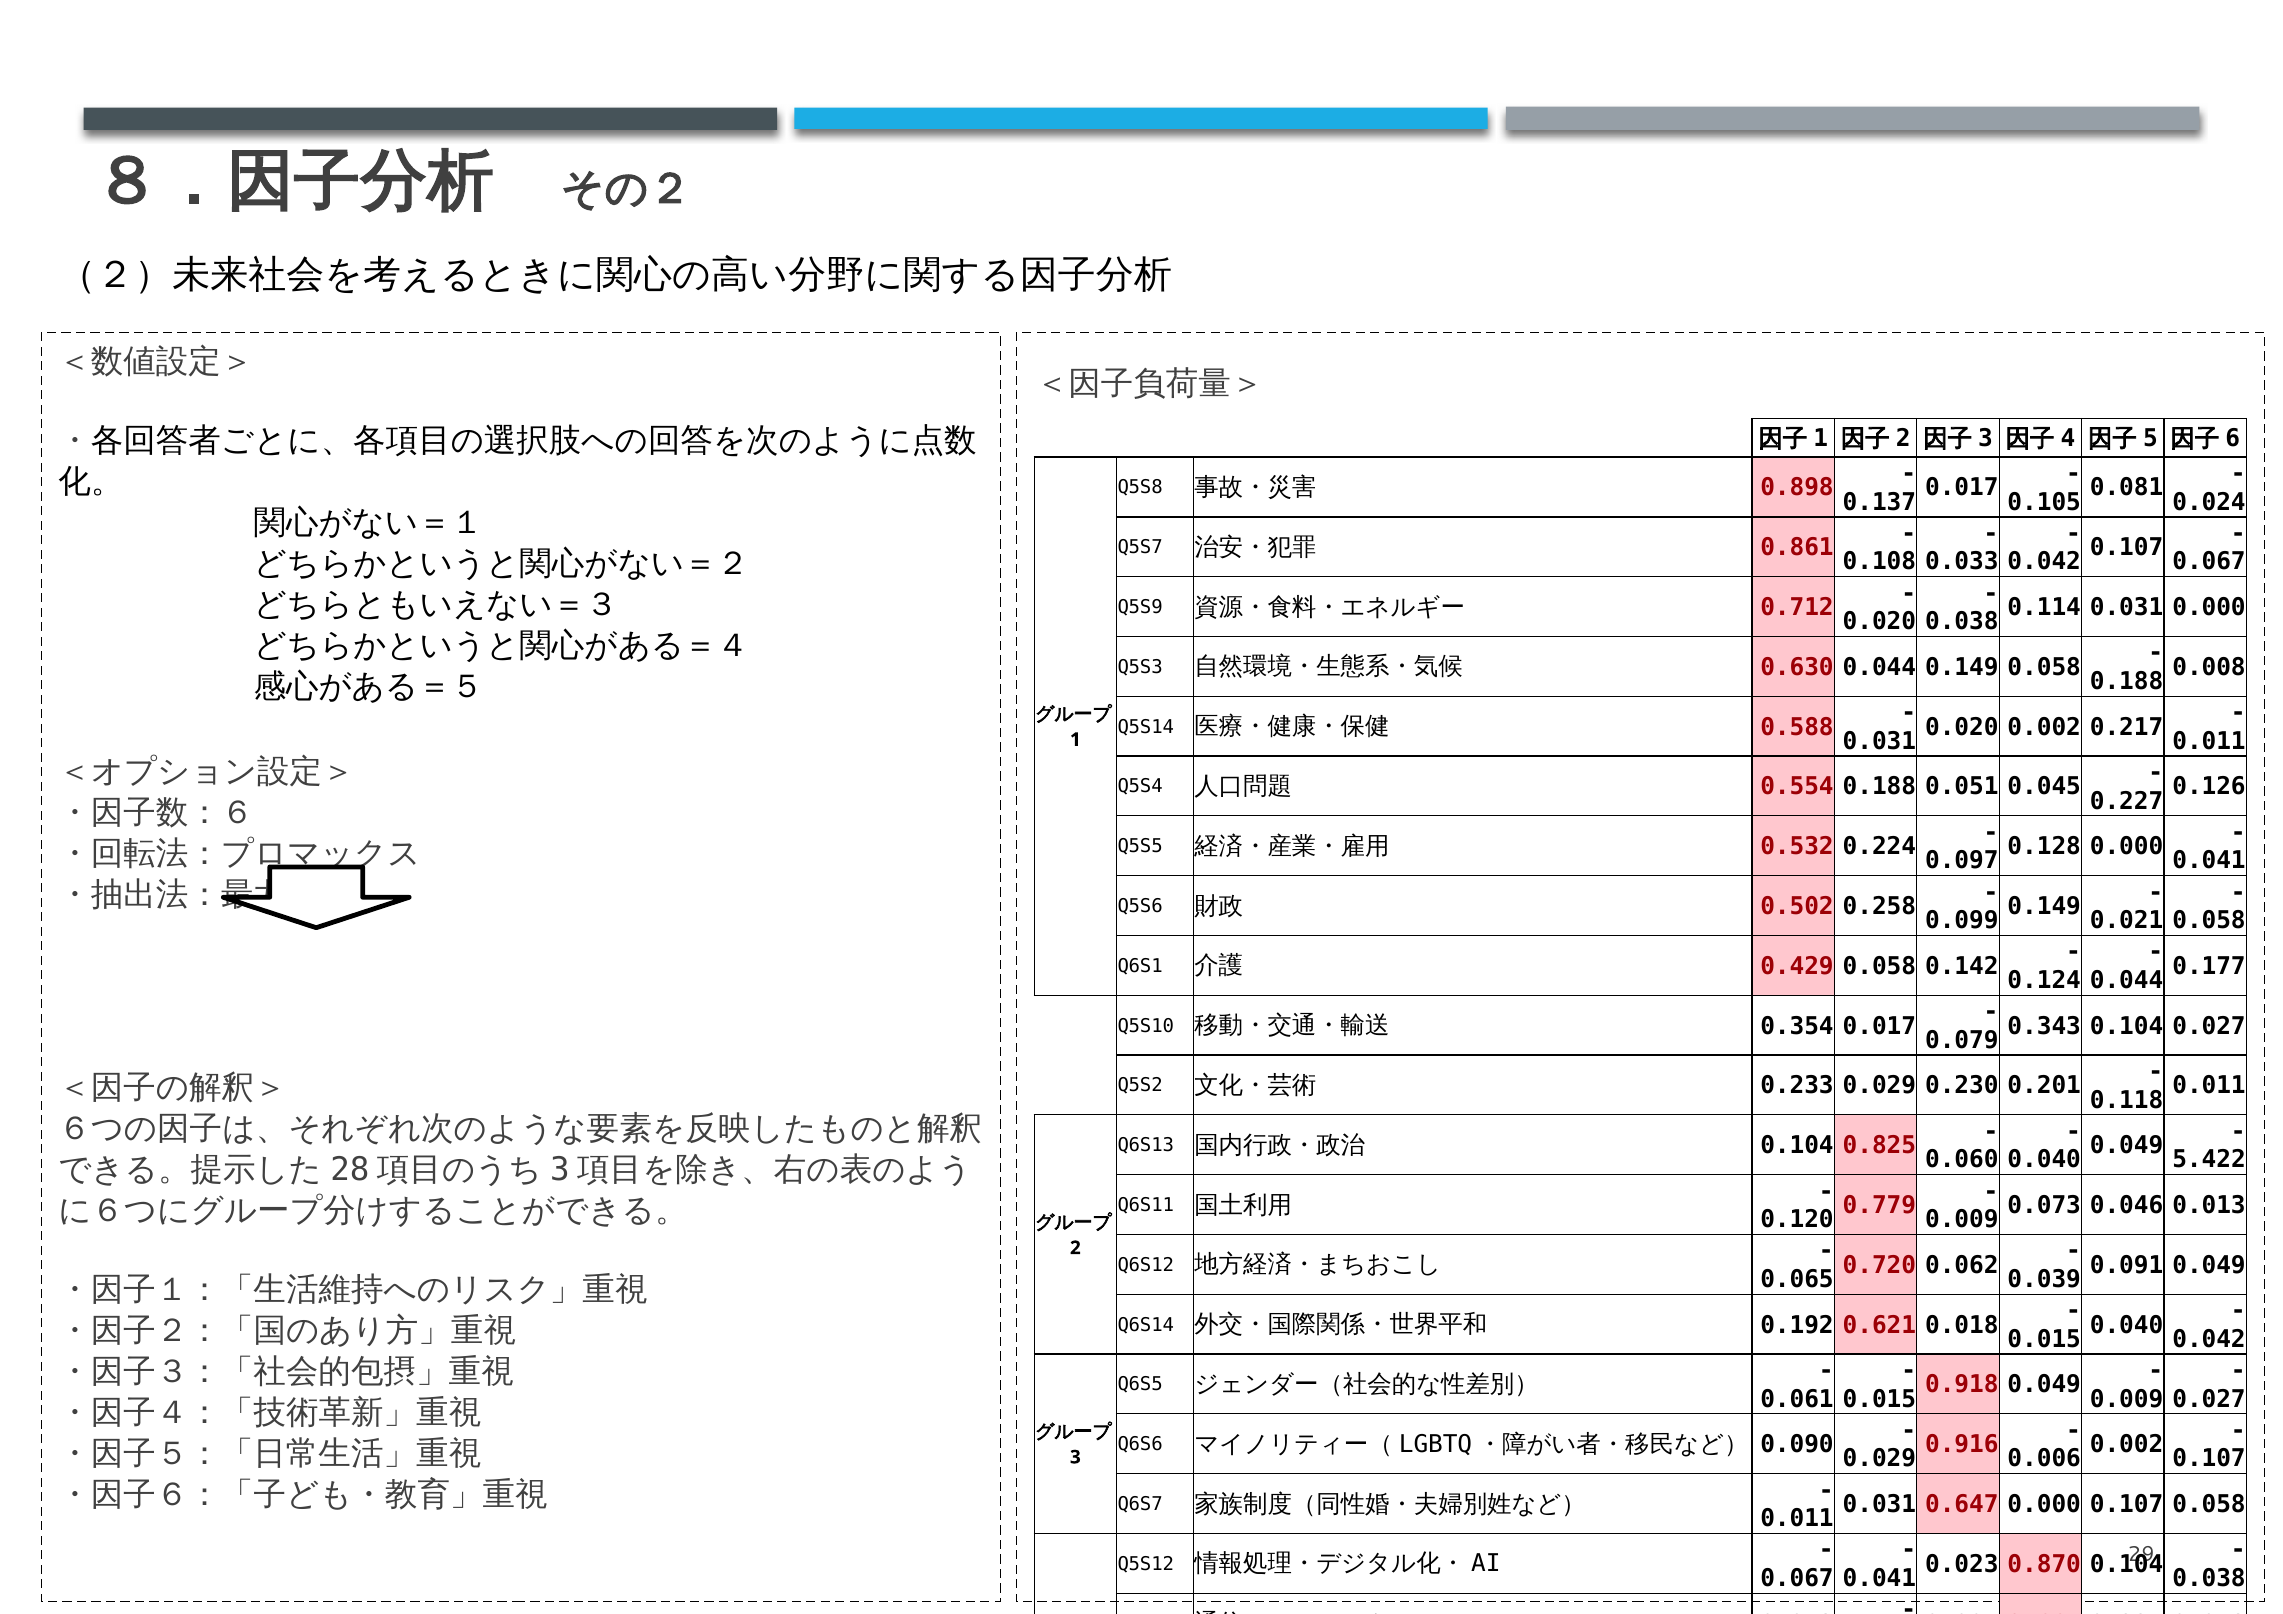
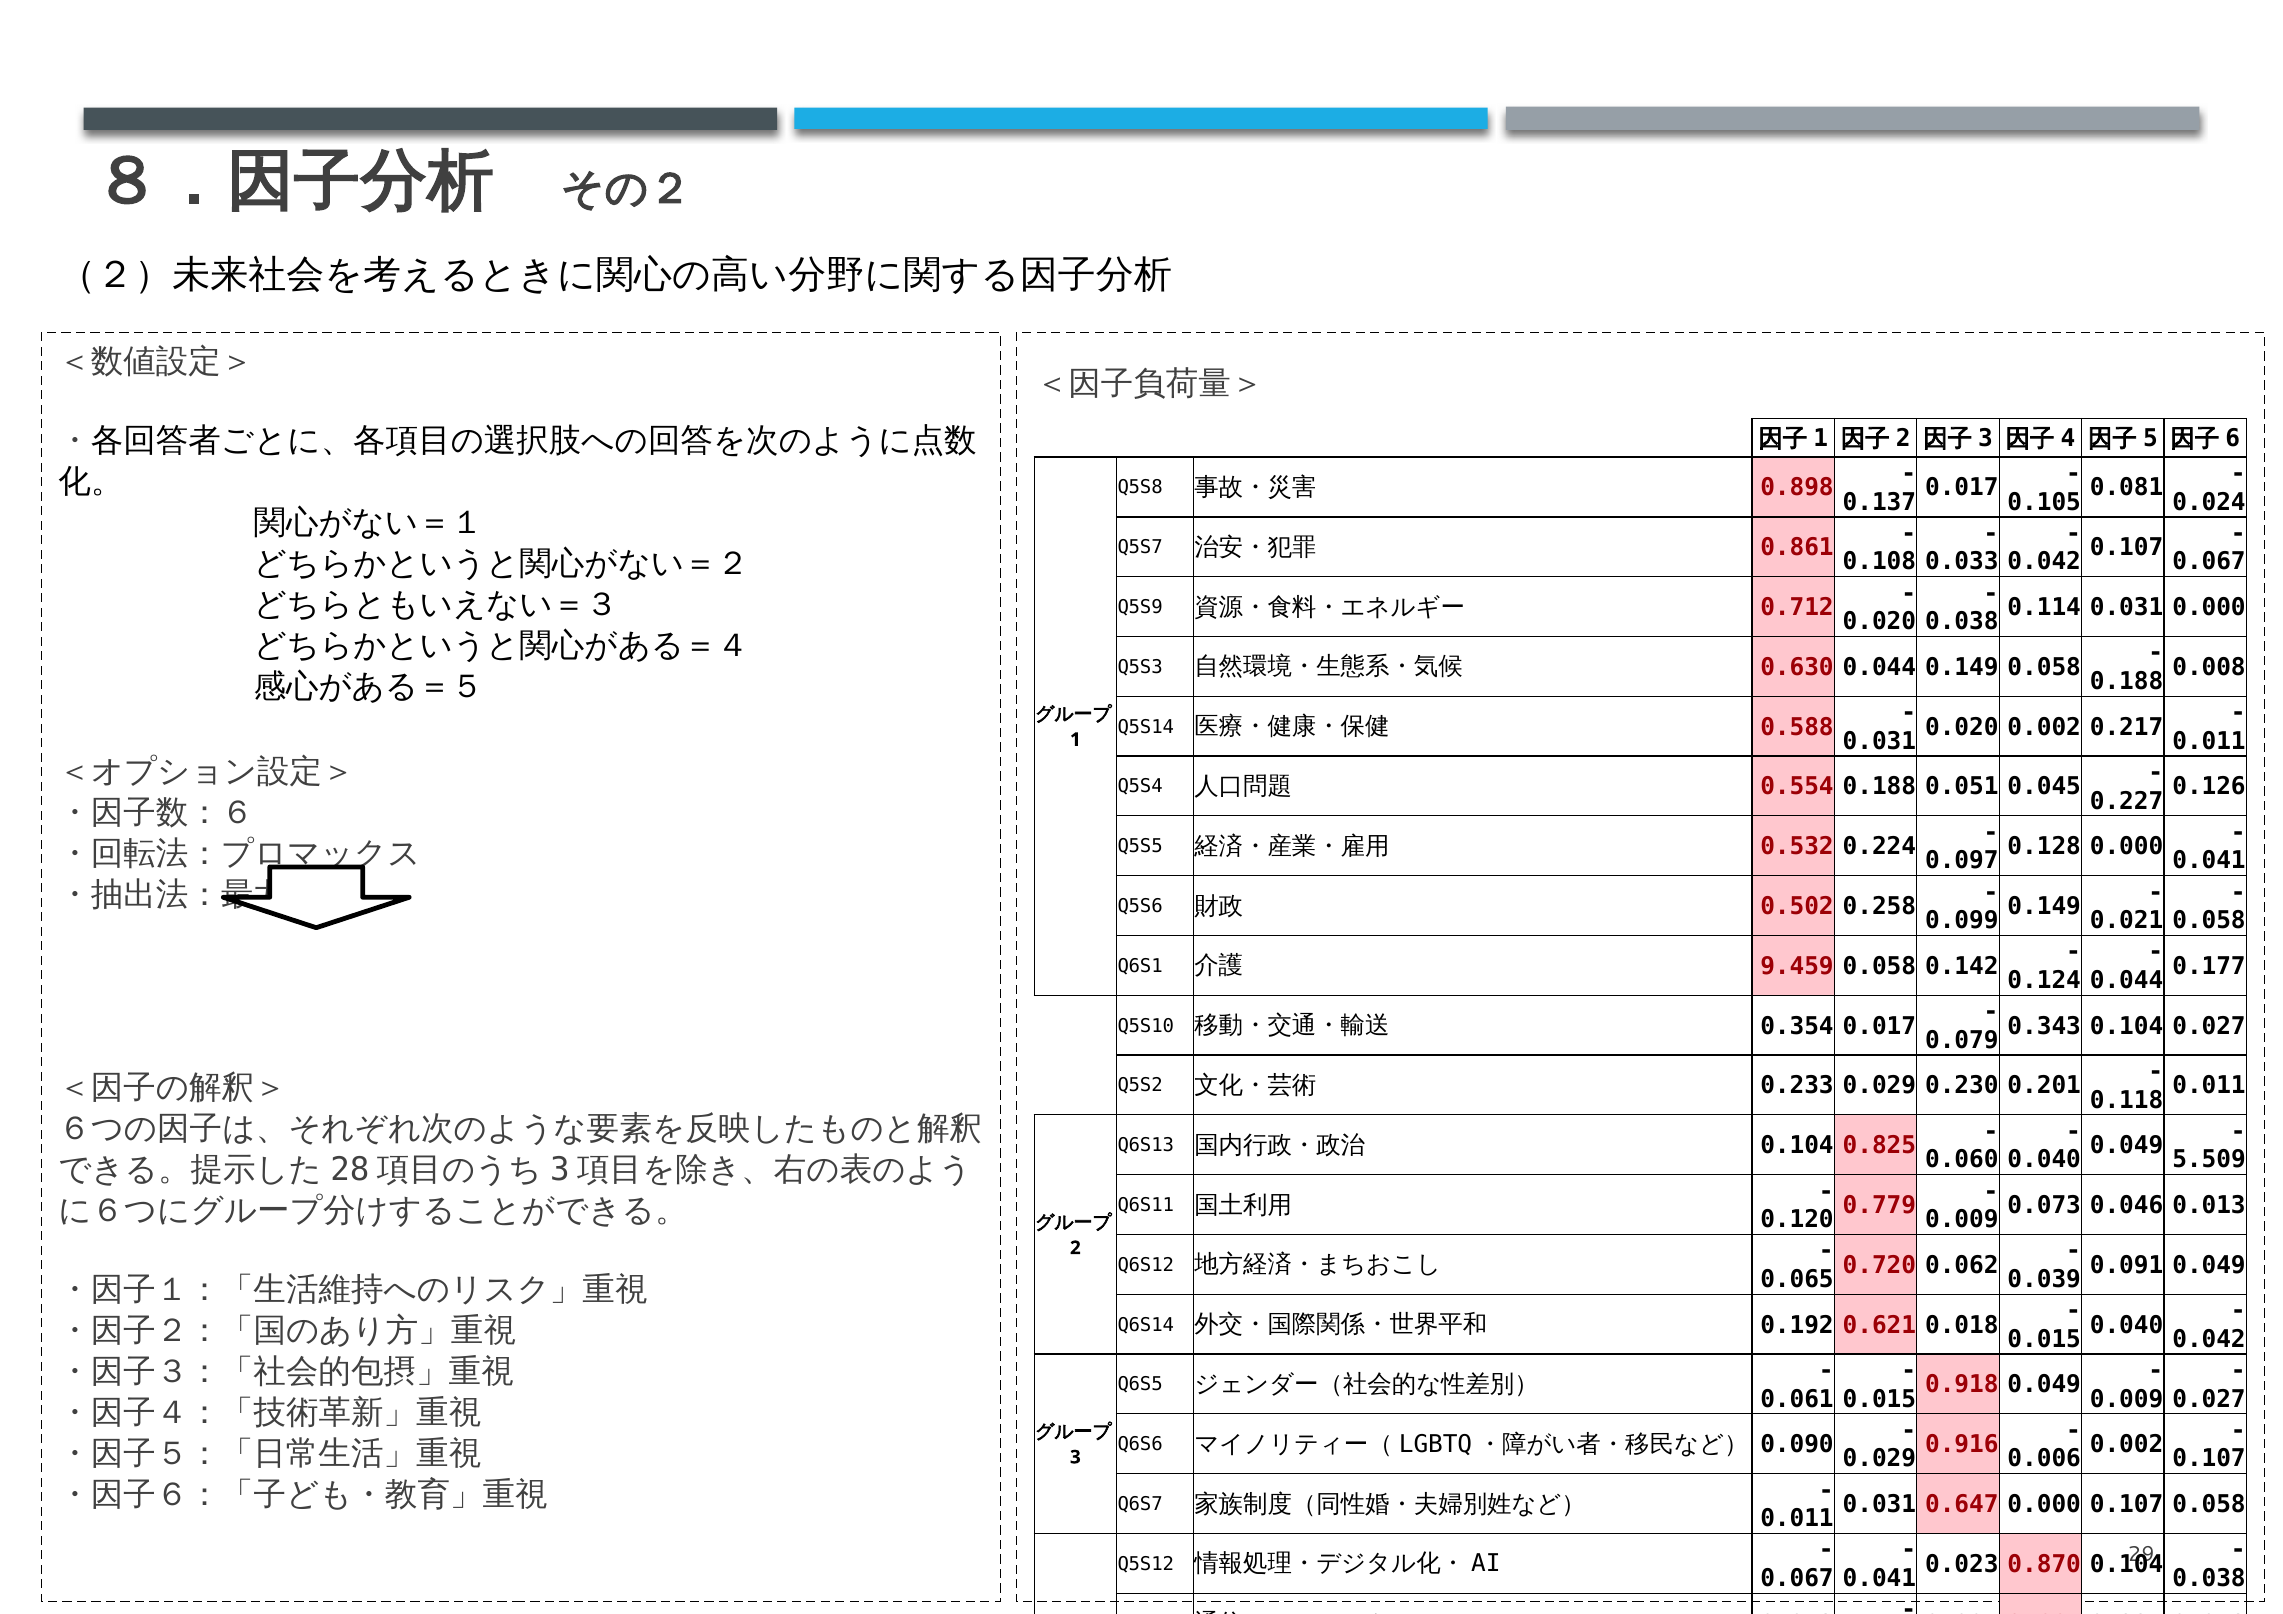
0.429: 0.429 -> 9.459 (1797, 966)
5.422: 5.422 -> 5.509 (2209, 1160)
